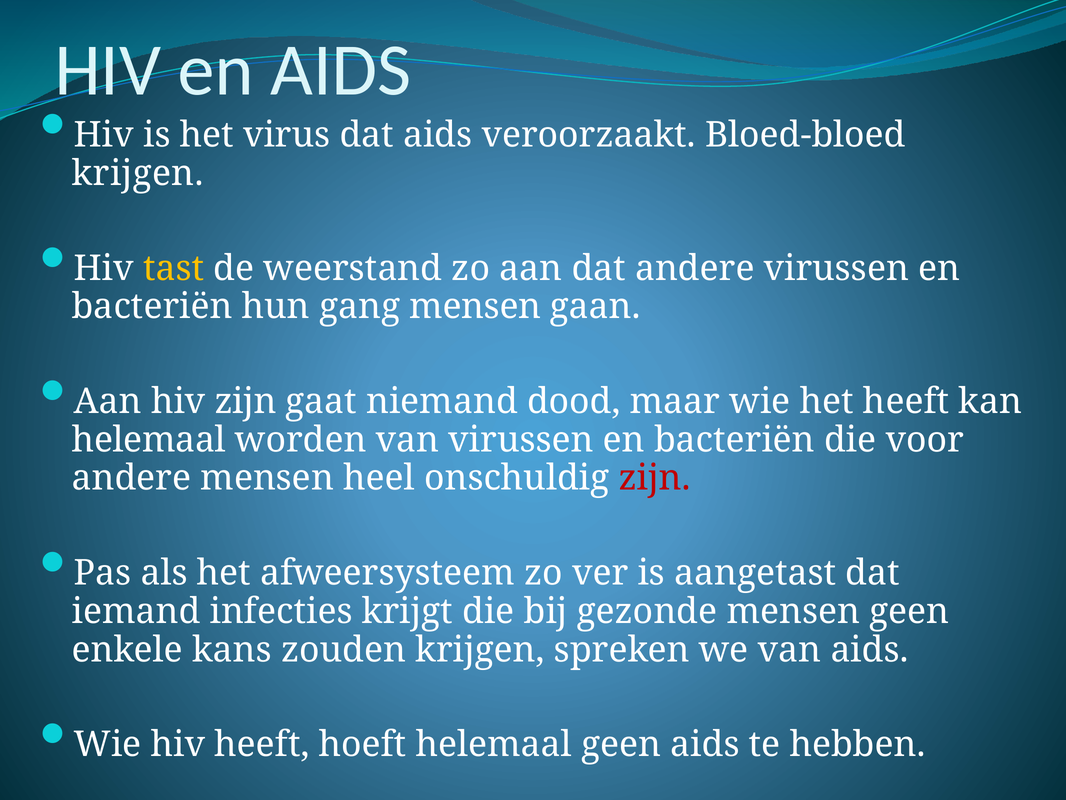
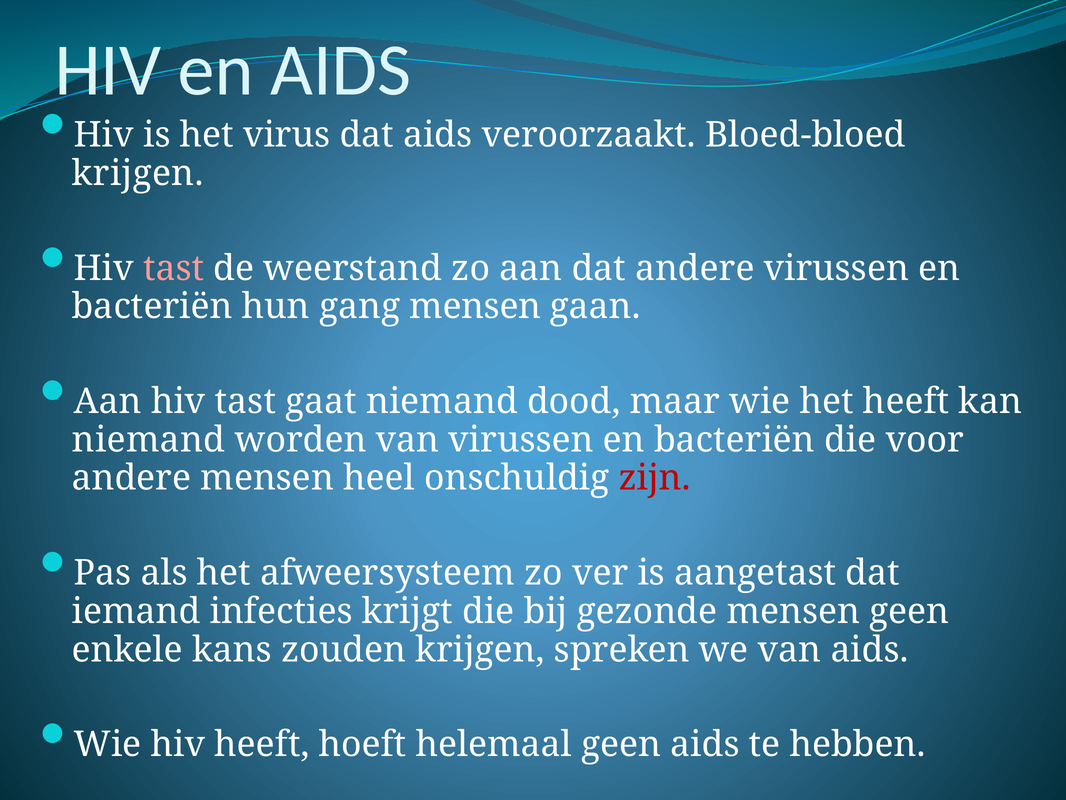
tast colour: yellow -> pink (174, 268)
Aan hiv zijn: zijn -> tast (245, 401)
helemaal: helemaal -> niemand (149, 440)
